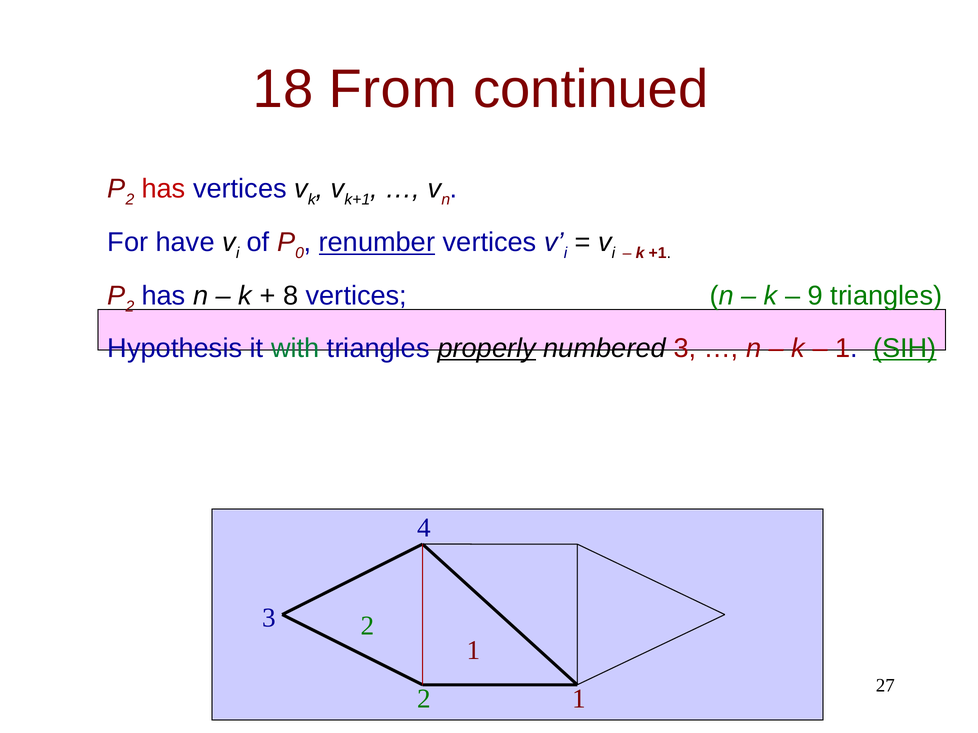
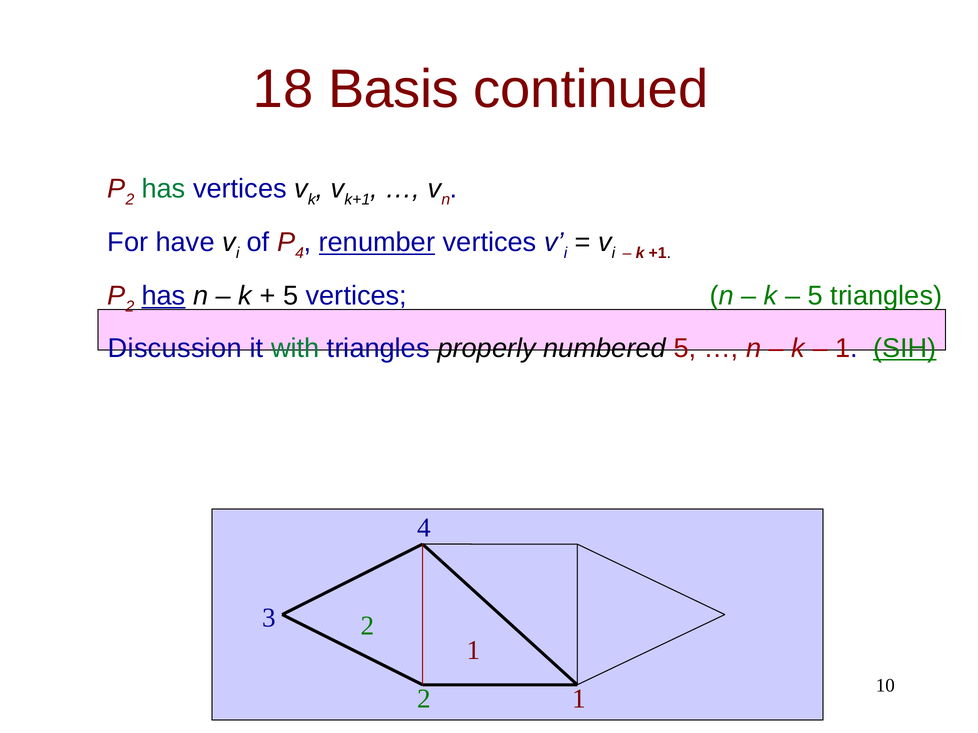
From: From -> Basis (393, 89)
has colour: red -> green (164, 189)
0: 0 -> 4 (300, 253)
has underline: none -> present (164, 296)
8: 8 -> 5 (291, 296)
9: 9 -> 5 (815, 296)
Hypothesis: Hypothesis -> Discussion (175, 348)
properly underline: present -> none (487, 348)
numbered 3: 3 -> 5 (685, 348)
27: 27 -> 10 (885, 686)
